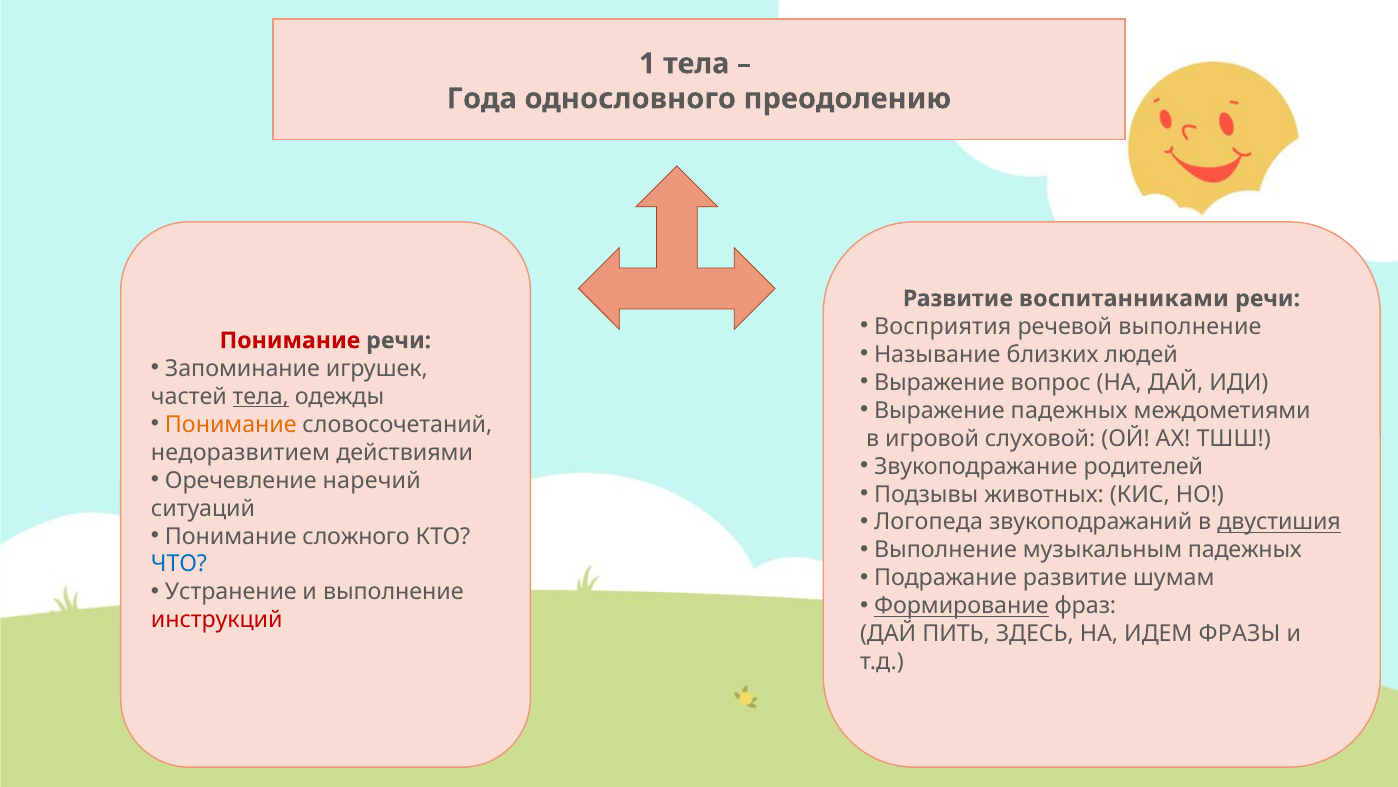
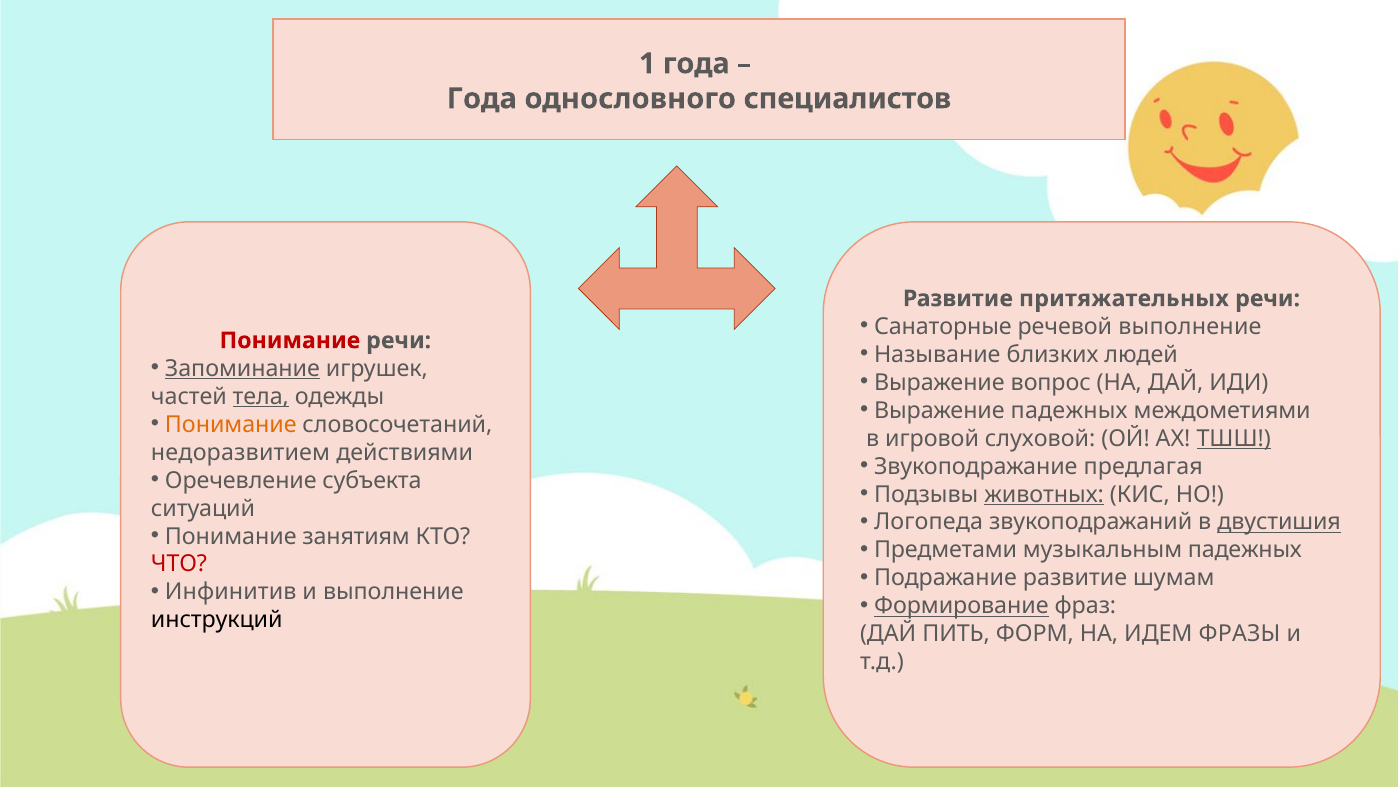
1 тела: тела -> года (696, 64)
преодолению: преодолению -> специалистов (847, 99)
воспитанниками: воспитанниками -> притяжательных (1124, 298)
Восприятия: Восприятия -> Санаторные (943, 326)
Запоминание underline: none -> present (242, 368)
ТШШ underline: none -> present (1234, 438)
родителей: родителей -> предлагая (1143, 466)
наречий: наречий -> субъекта (372, 480)
животных underline: none -> present (1044, 494)
сложного: сложного -> занятиям (356, 536)
Выполнение: Выполнение -> Предметами (946, 550)
ЧТО colour: blue -> red (179, 564)
Устранение: Устранение -> Инфинитив (231, 592)
инструкций colour: red -> black (217, 620)
ЗДЕСЬ: ЗДЕСЬ -> ФОРМ (1035, 634)
